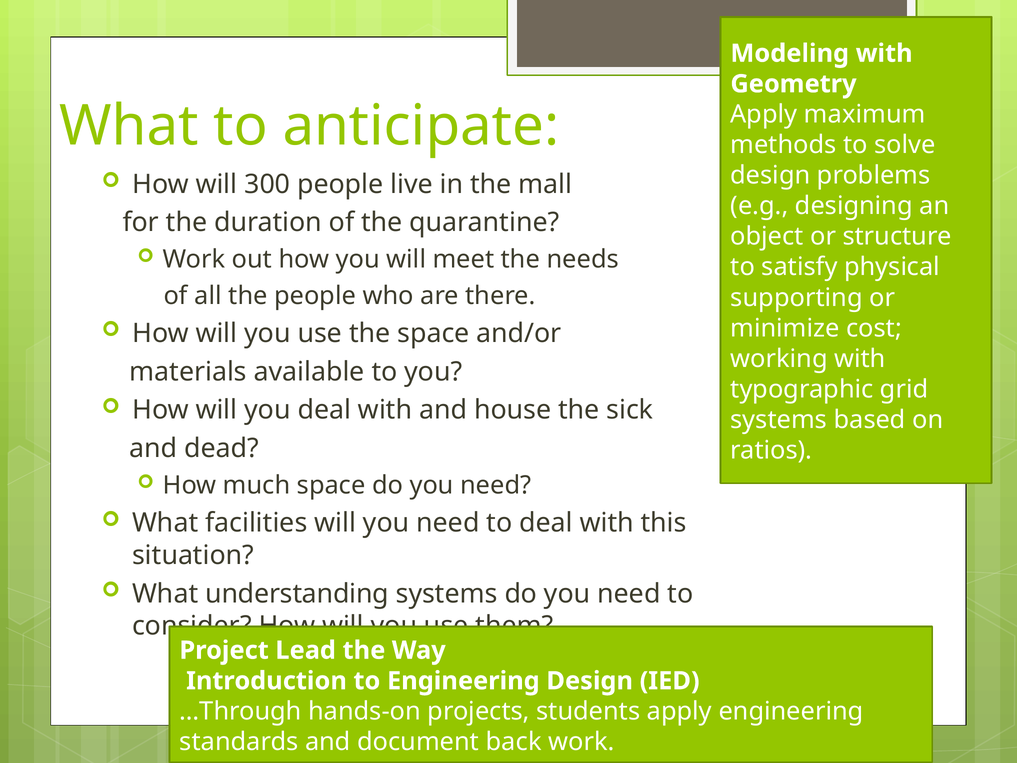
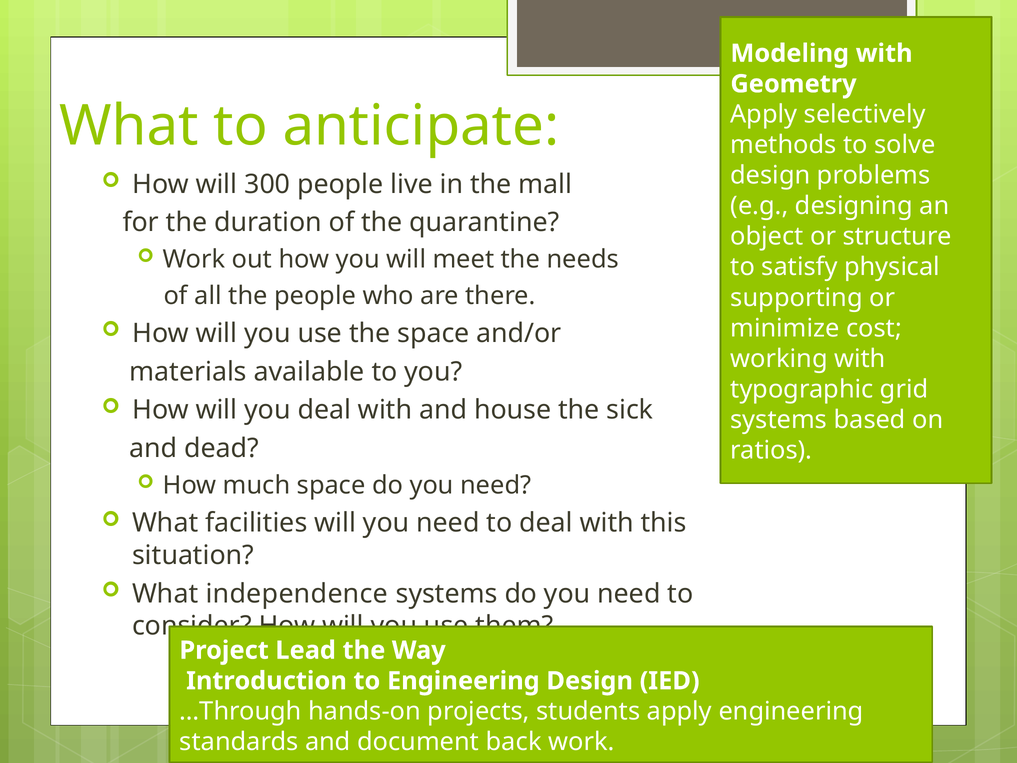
maximum: maximum -> selectively (865, 114)
understanding: understanding -> independence (297, 594)
